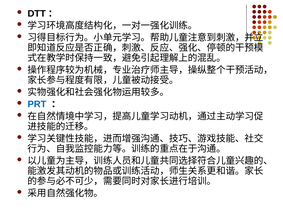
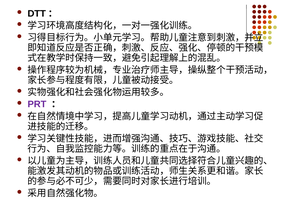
PRT colour: blue -> purple (37, 104)
